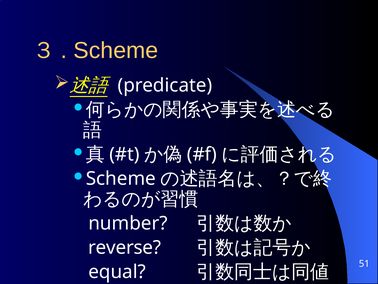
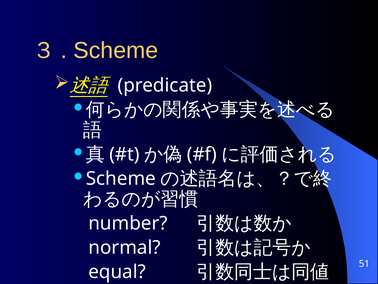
reverse: reverse -> normal (125, 247)
